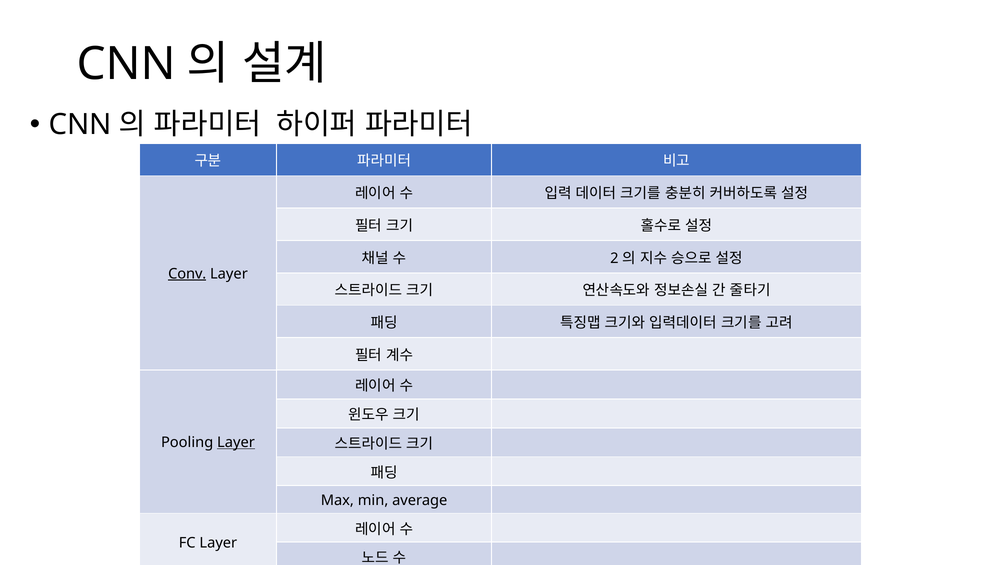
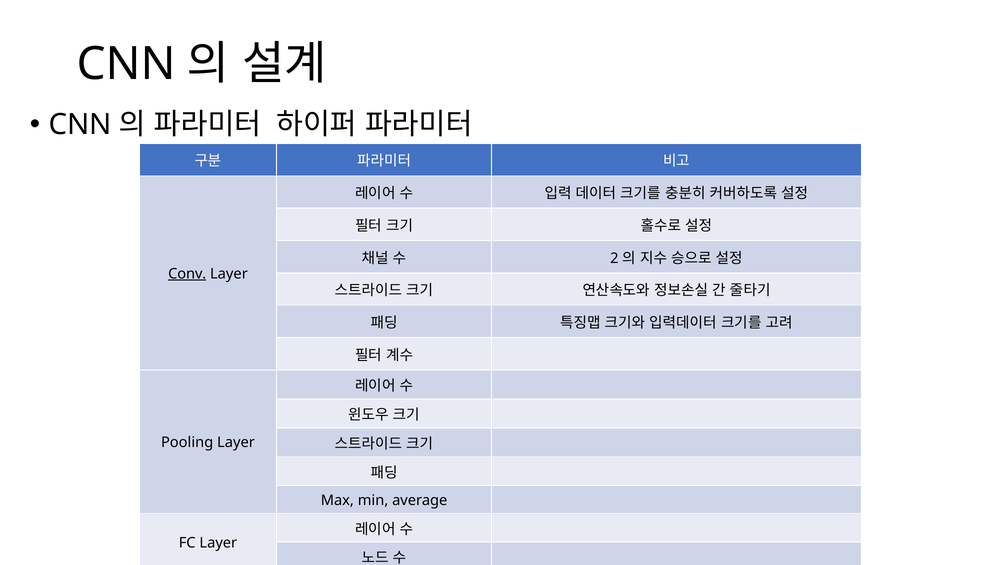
Layer underline: present -> none (236, 443)
